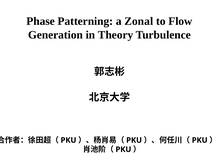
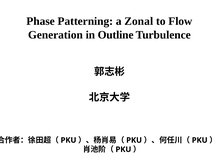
Theory: Theory -> Outline (116, 35)
